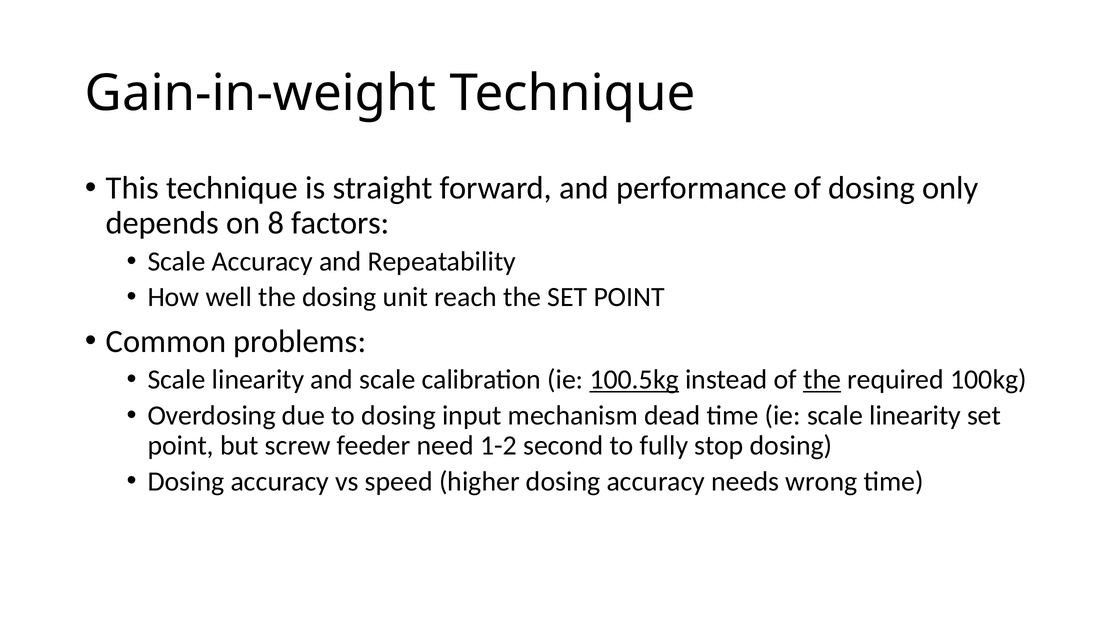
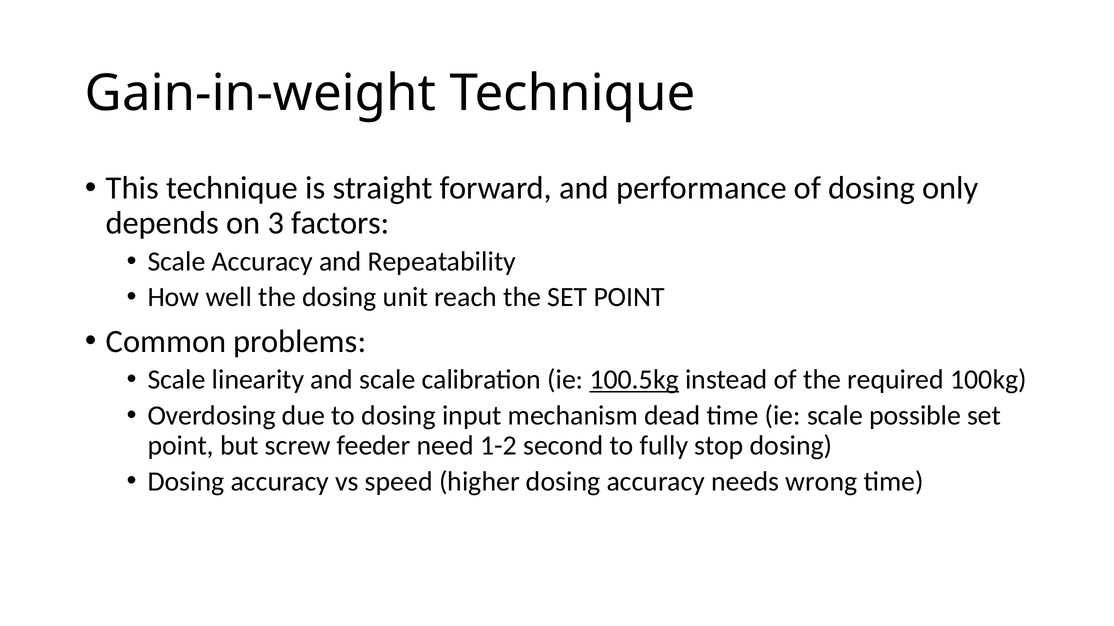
8: 8 -> 3 (276, 223)
the underline: present -> none (822, 380)
ie scale linearity: linearity -> possible (915, 416)
